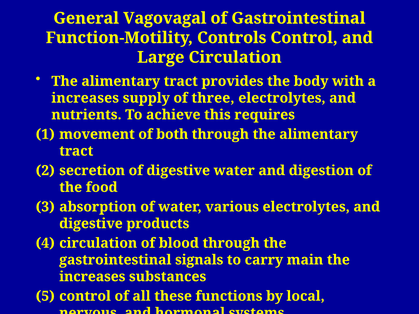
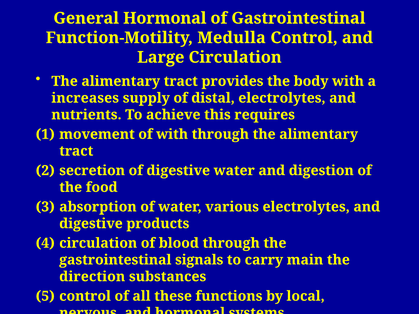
General Vagovagal: Vagovagal -> Hormonal (165, 18)
Controls: Controls -> Medulla (232, 38)
three: three -> distal (213, 98)
of both: both -> with (172, 134)
increases: increases -> direction (92, 277)
